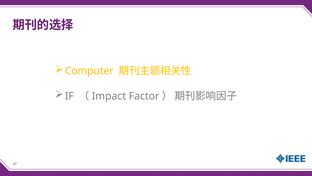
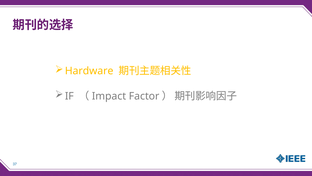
Computer: Computer -> Hardware (89, 71)
